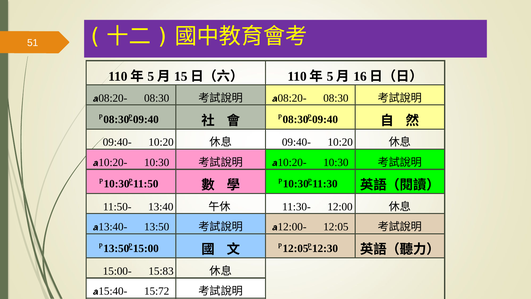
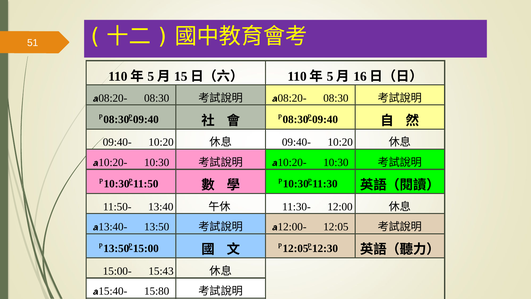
15:83: 15:83 -> 15:43 (161, 271)
15:72: 15:72 -> 15:80 (157, 291)
